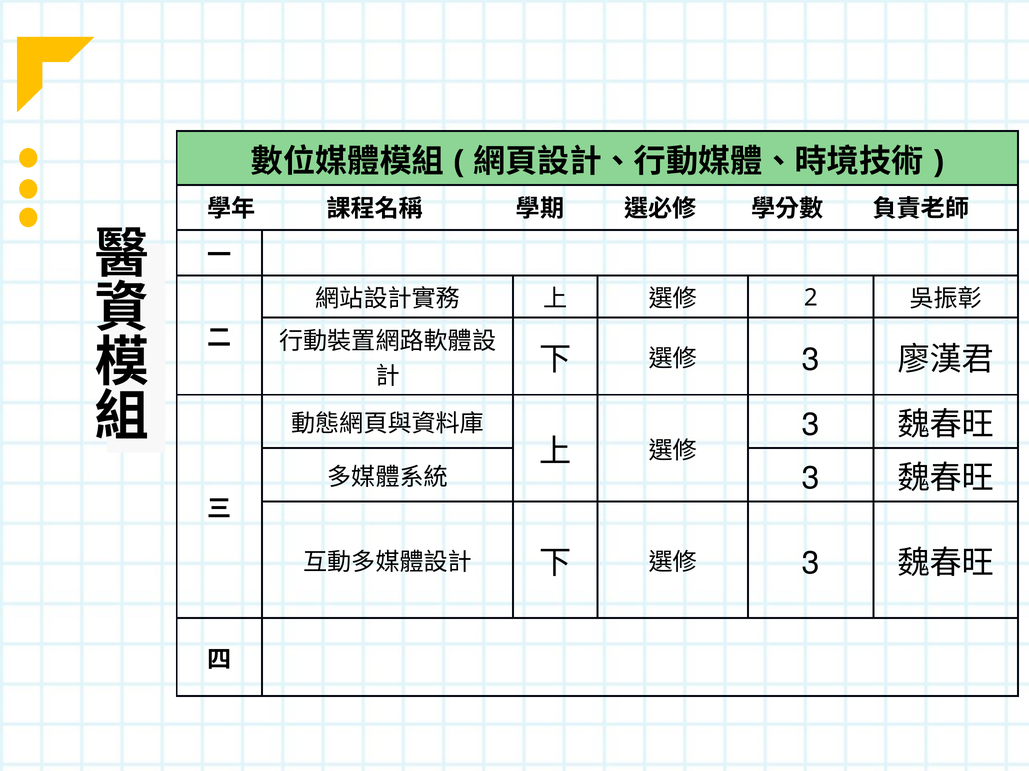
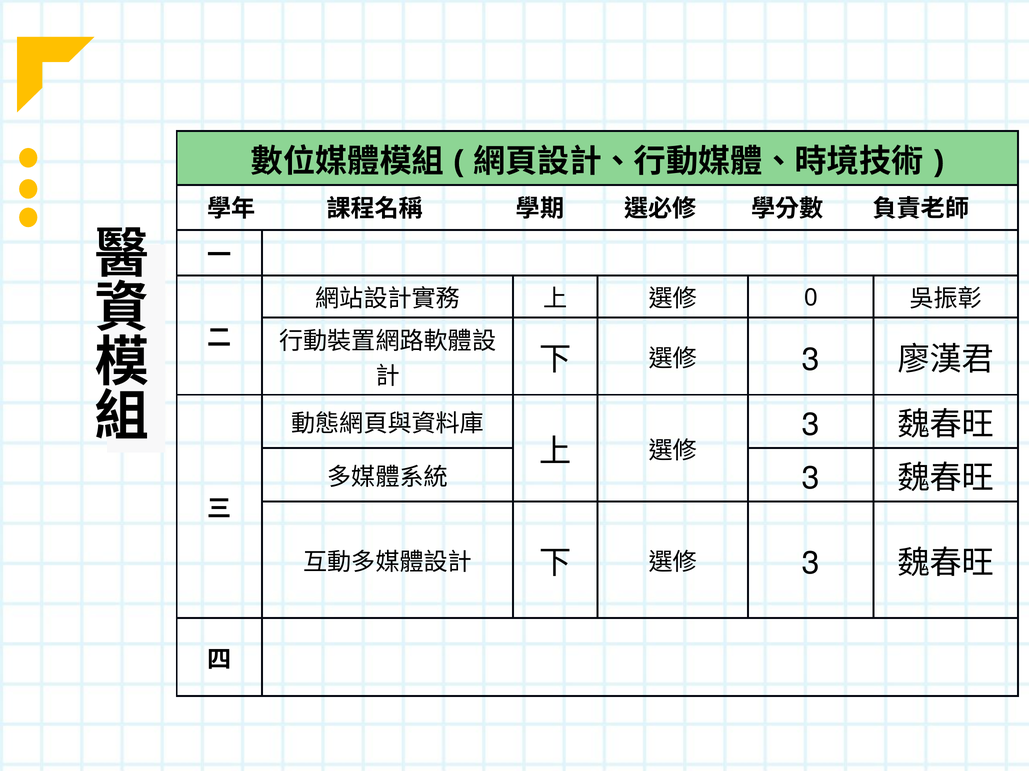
2: 2 -> 0 (811, 298)
